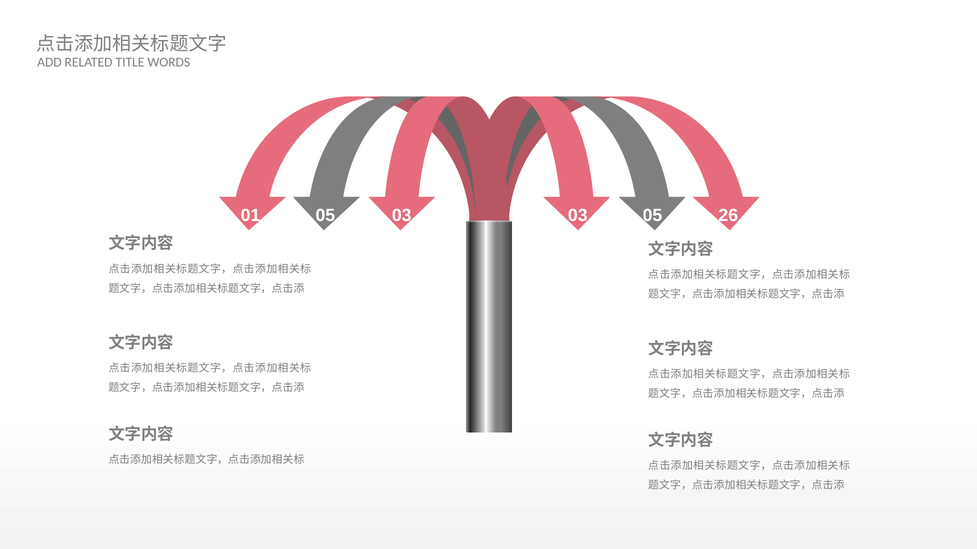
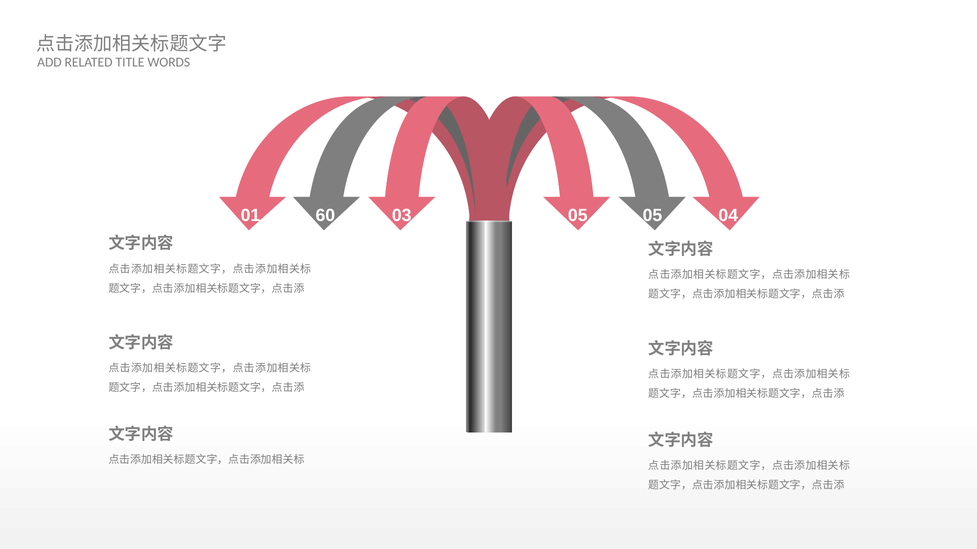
01 05: 05 -> 60 (325, 216)
03 03: 03 -> 05 (578, 216)
26: 26 -> 04 (728, 216)
